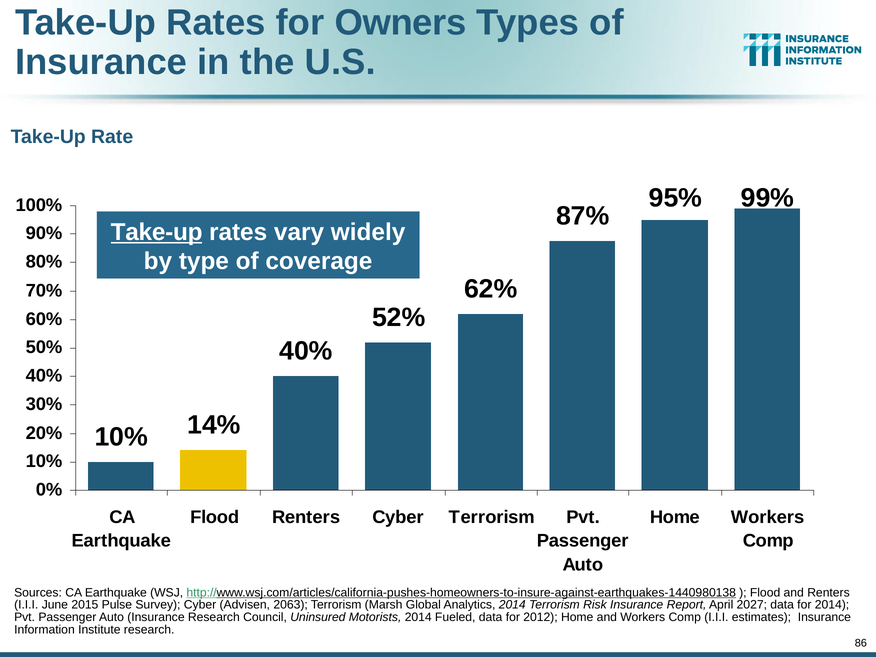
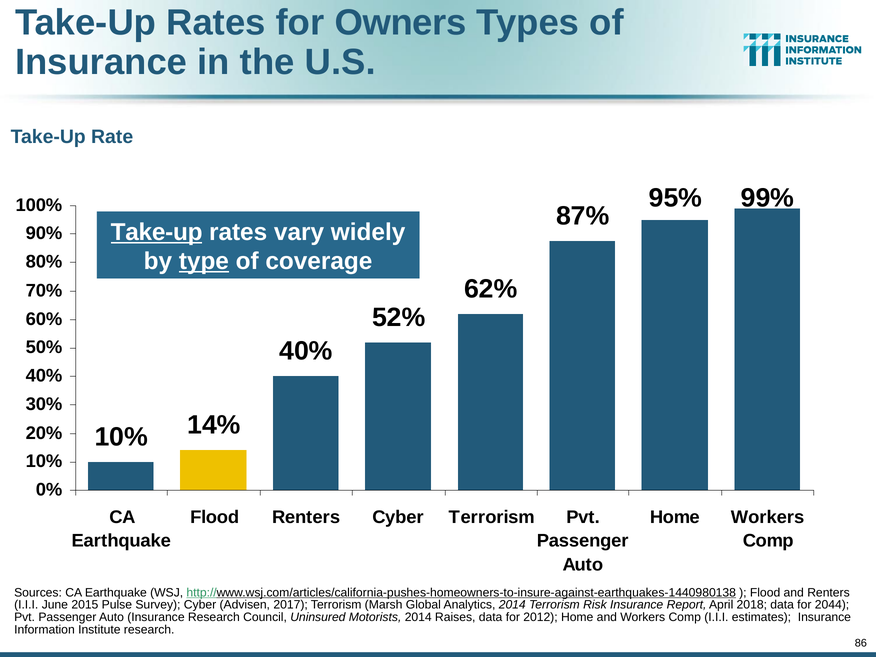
type underline: none -> present (204, 261)
2063: 2063 -> 2017 (291, 605)
2027: 2027 -> 2018 (752, 605)
for 2014: 2014 -> 2044 (832, 605)
Fueled: Fueled -> Raises (455, 617)
